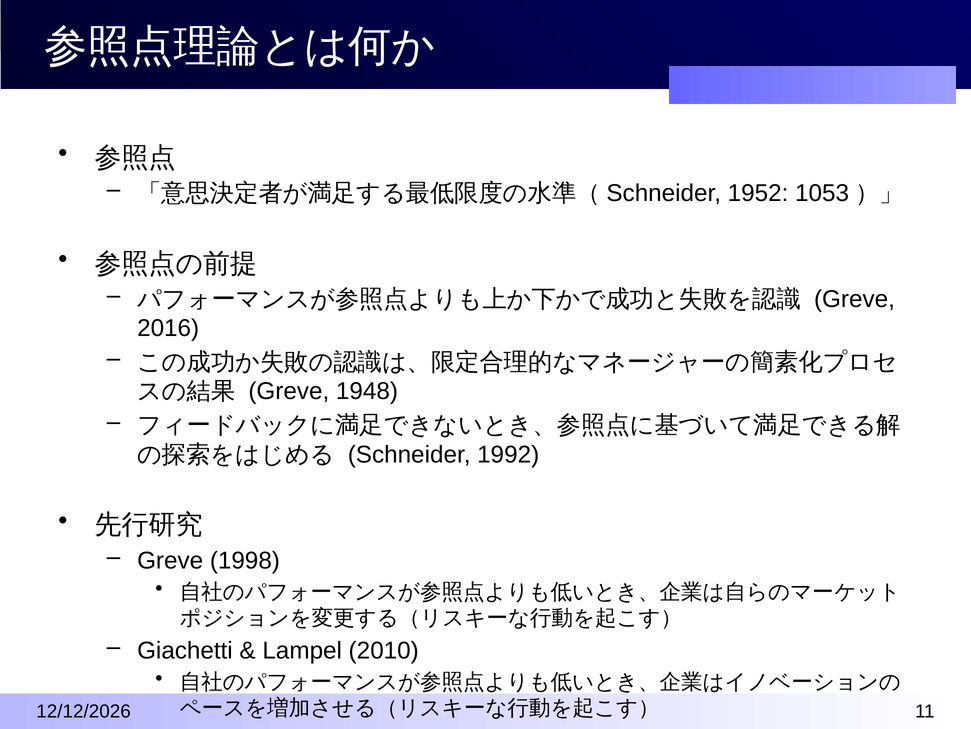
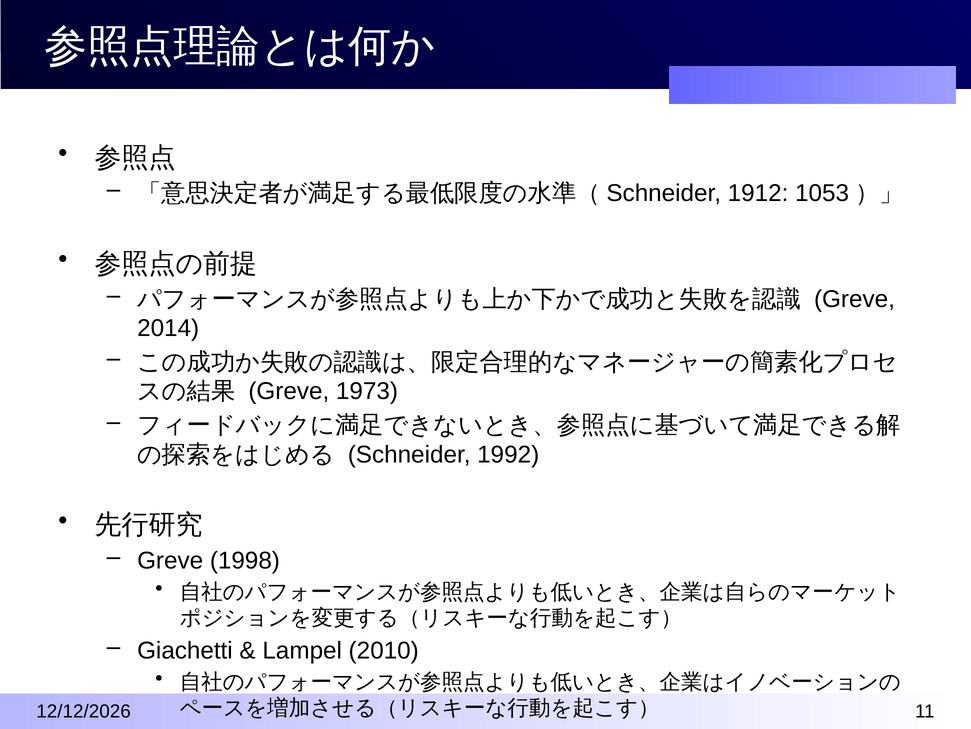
1952: 1952 -> 1912 (758, 193)
2016: 2016 -> 2014 (168, 328)
1948: 1948 -> 1973 (367, 391)
